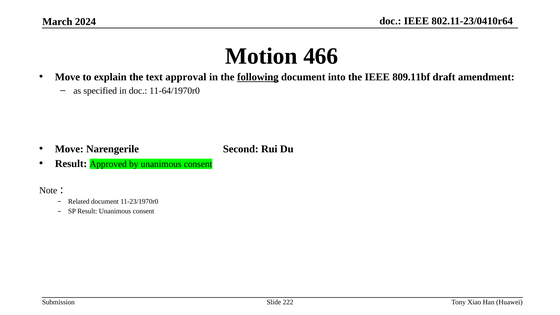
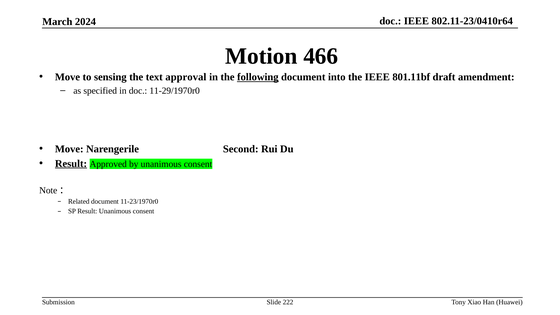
explain: explain -> sensing (110, 77)
809.11bf: 809.11bf -> 801.11bf (411, 77)
11-64/1970r0: 11-64/1970r0 -> 11-29/1970r0 (175, 91)
Result underline: none -> present (71, 164)
